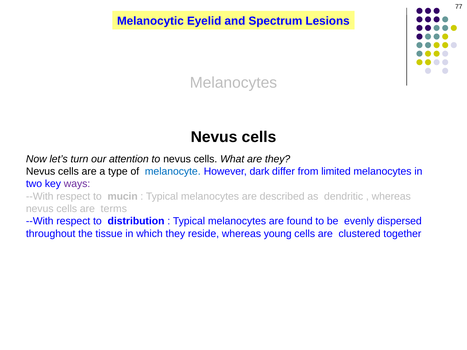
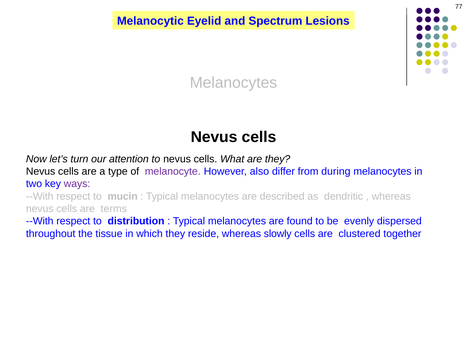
melanocyte colour: blue -> purple (173, 172)
dark: dark -> also (259, 172)
limited: limited -> during (336, 172)
young: young -> slowly (278, 234)
